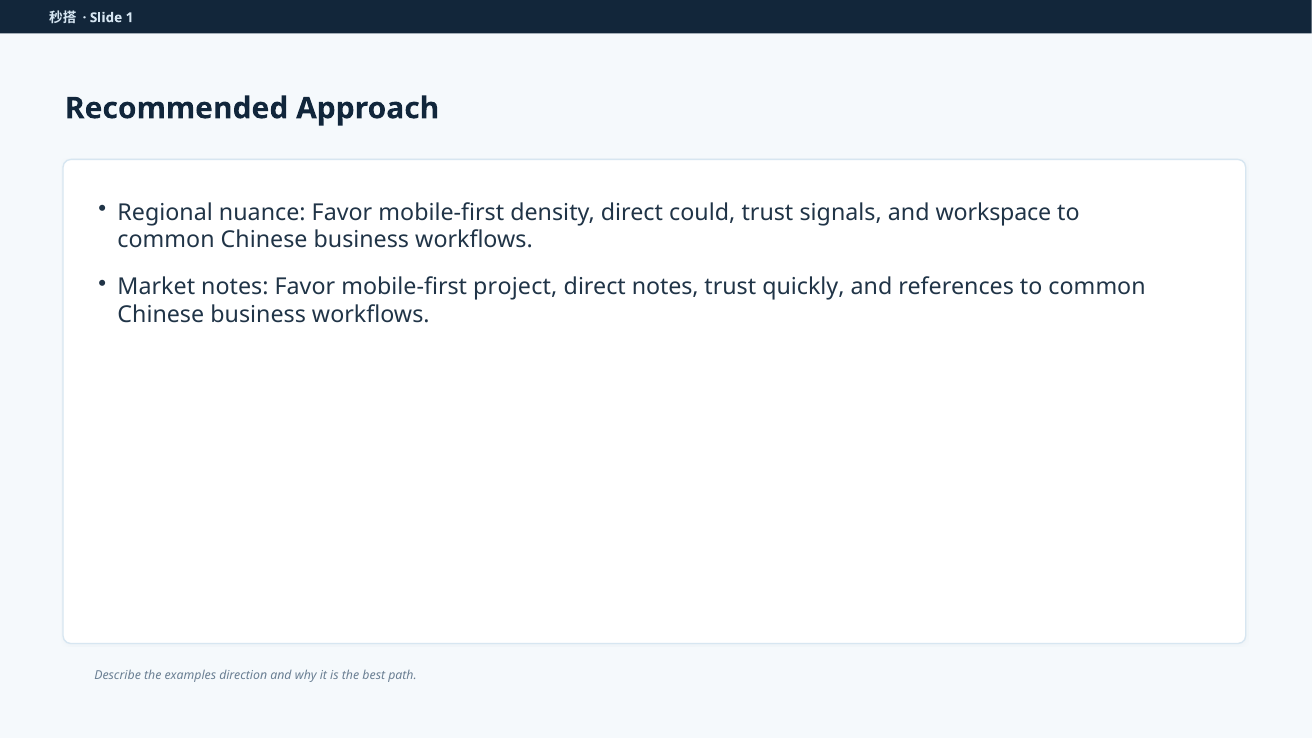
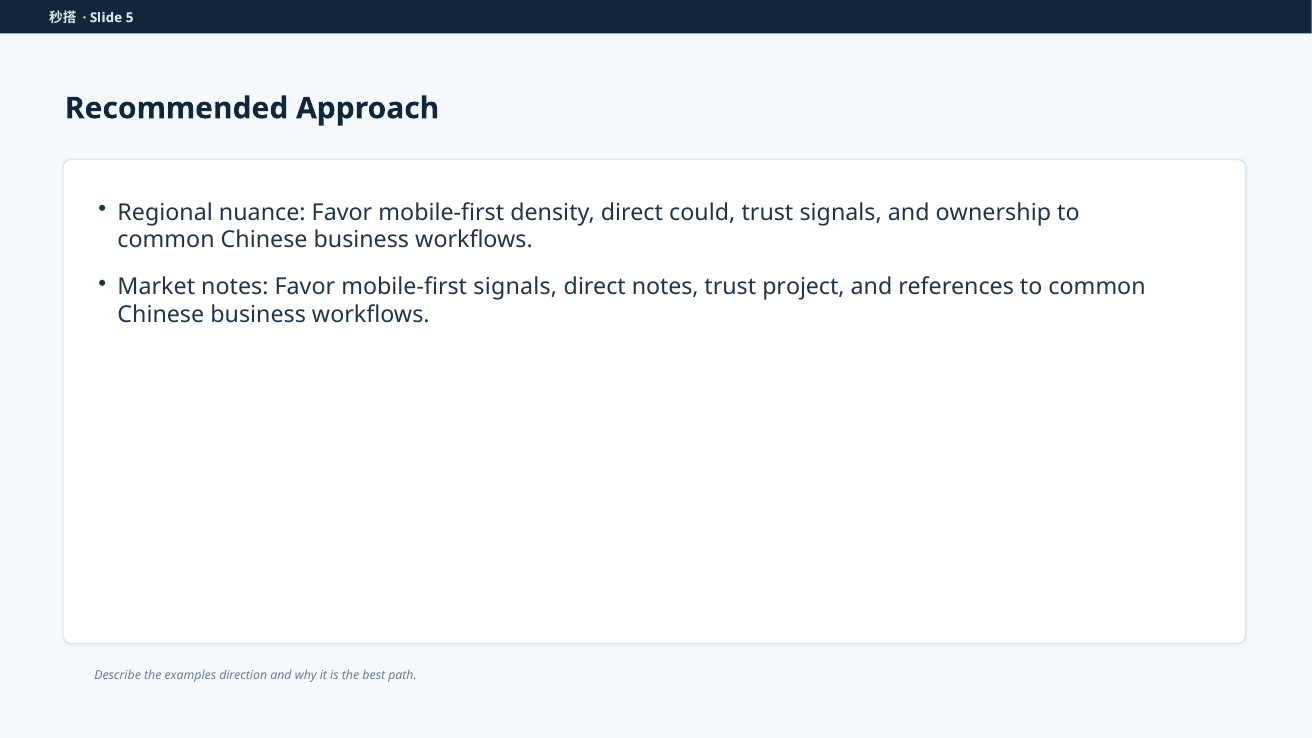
1: 1 -> 5 (130, 18)
workspace: workspace -> ownership (993, 212)
mobile-first project: project -> signals (515, 287)
quickly: quickly -> project (803, 287)
